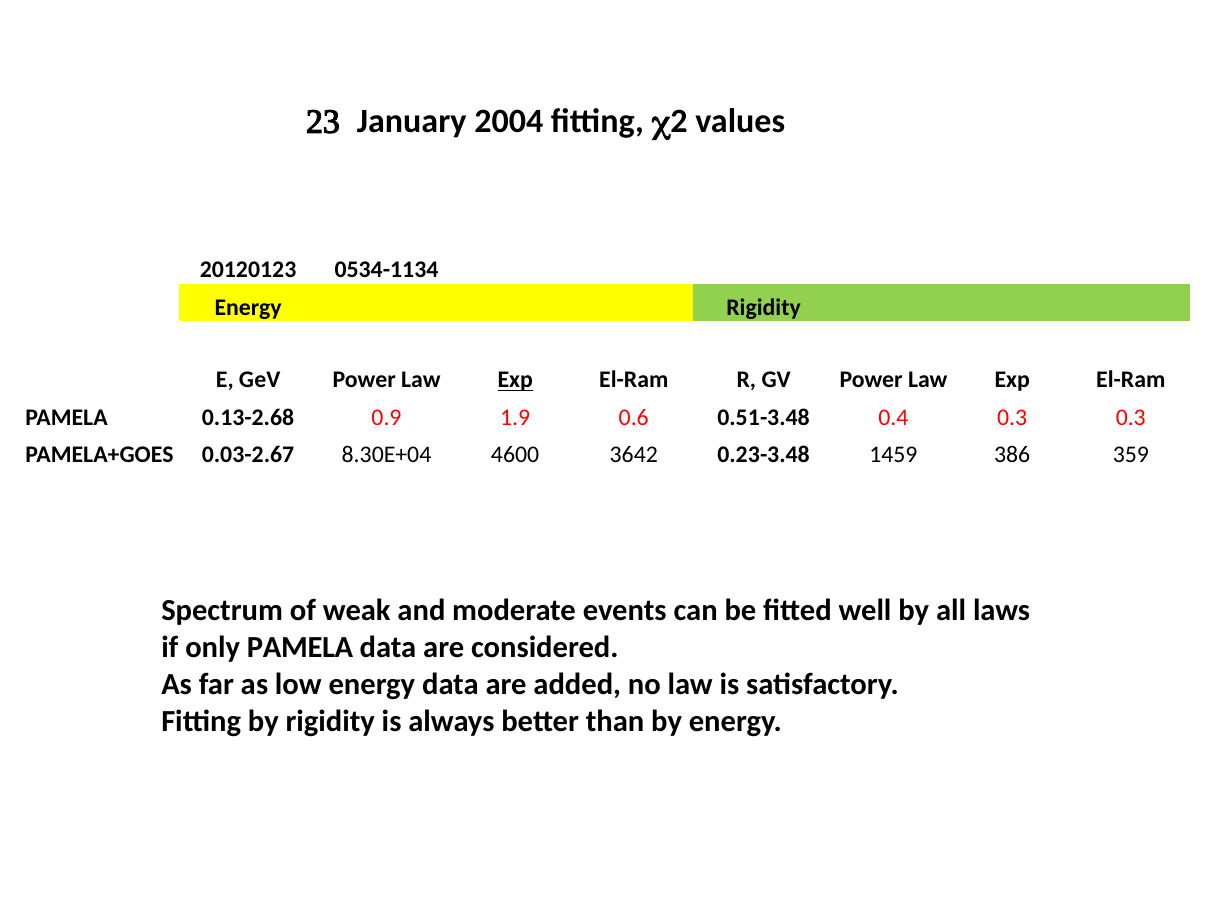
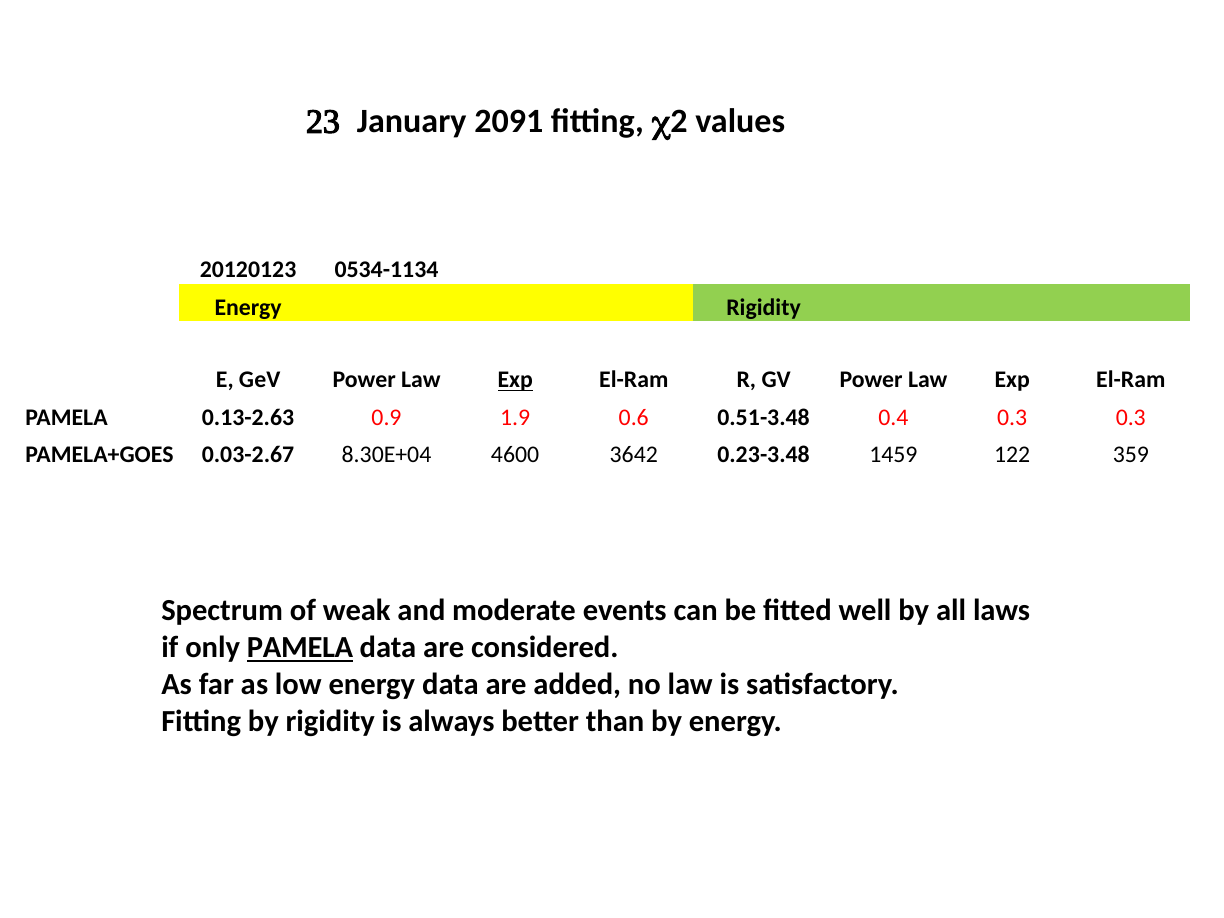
2004: 2004 -> 2091 (509, 122)
0.13-2.68: 0.13-2.68 -> 0.13-2.63 (248, 417)
386: 386 -> 122 (1012, 454)
PAMELA underline: none -> present (300, 647)
